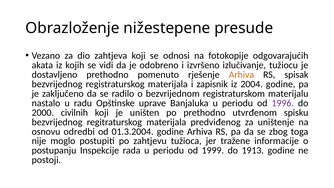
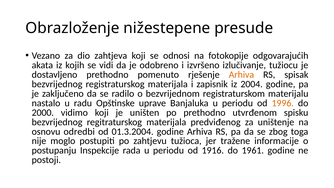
1996 colour: purple -> orange (283, 103)
civilnih: civilnih -> vidimo (74, 112)
1999: 1999 -> 1916 (213, 150)
1913: 1913 -> 1961 (253, 150)
